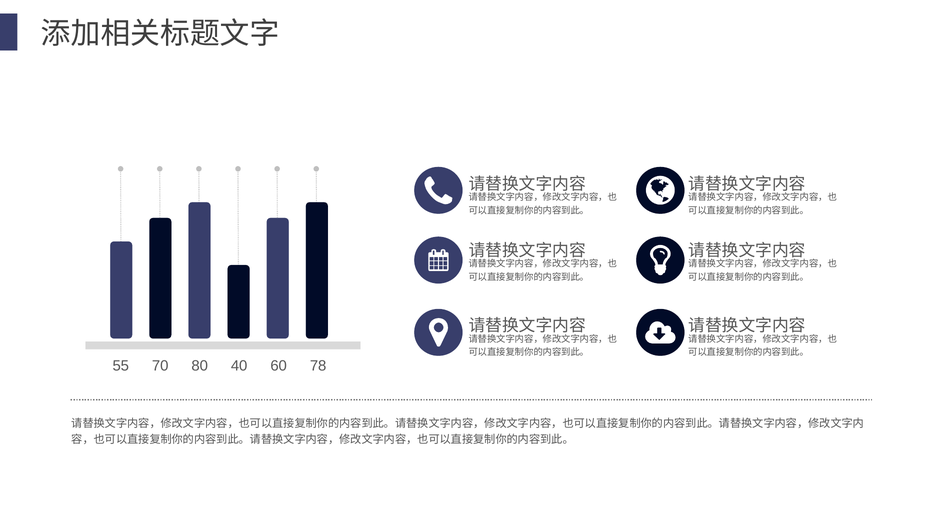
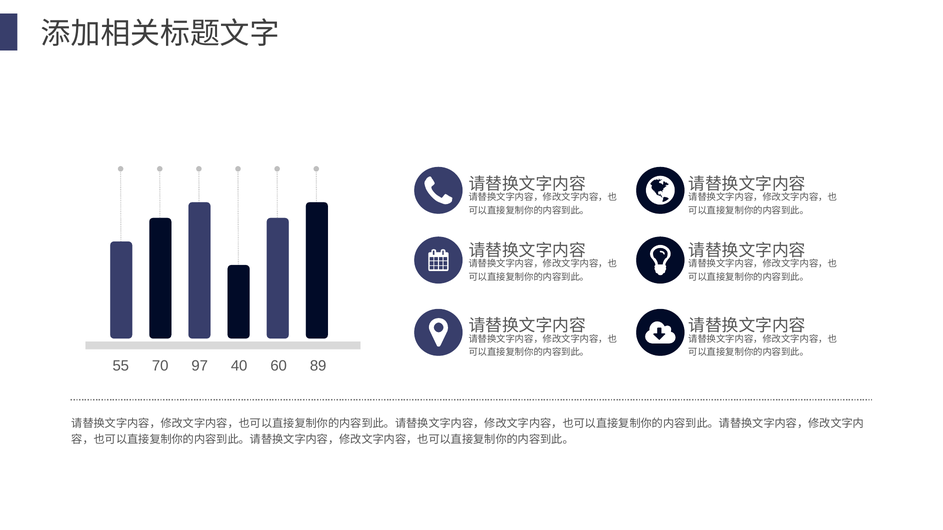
80: 80 -> 97 (200, 366)
78: 78 -> 89 (318, 366)
